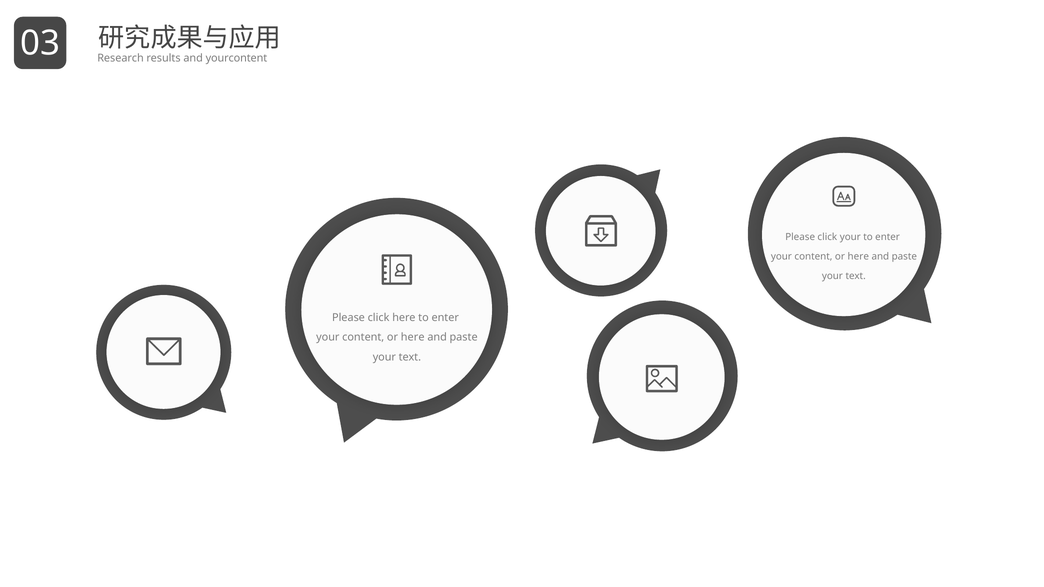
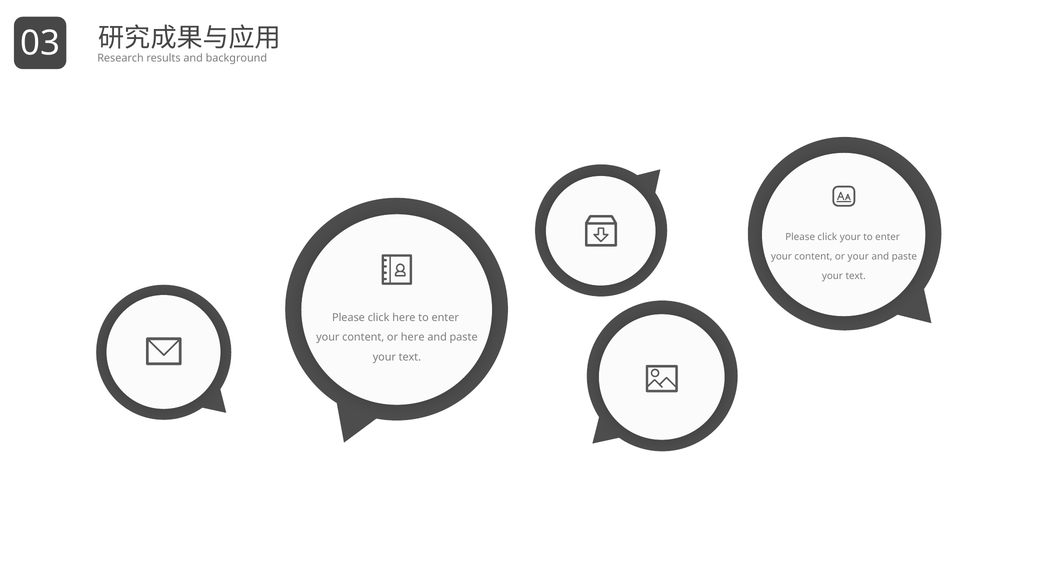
yourcontent: yourcontent -> background (236, 58)
here: here -> your (858, 257)
